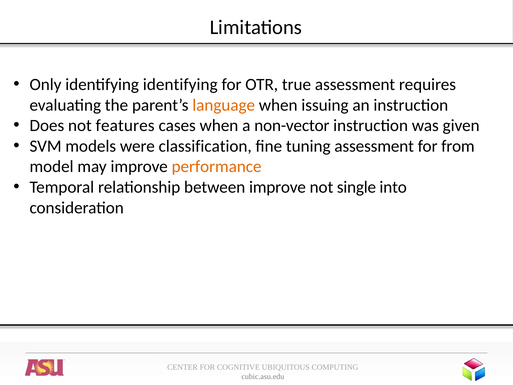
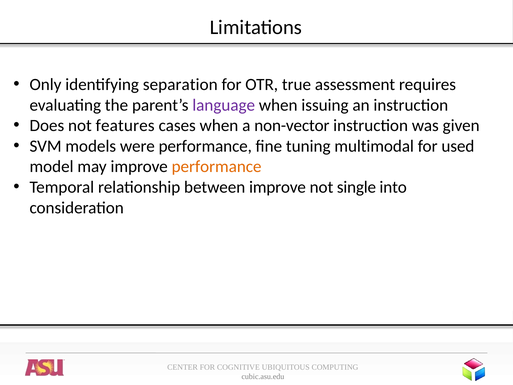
identifying identifying: identifying -> separation (180, 84)
language colour: orange -> purple (224, 105)
were classification: classification -> performance (205, 146)
tuning assessment: assessment -> multimodal (374, 146)
from: from -> used (458, 146)
